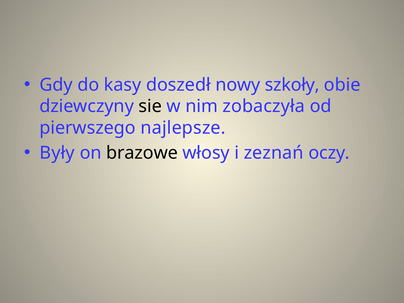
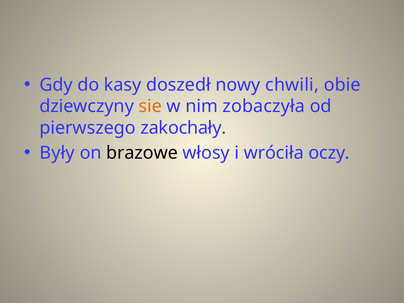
szkoły: szkoły -> chwili (292, 85)
sie colour: black -> orange (150, 106)
najlepsze: najlepsze -> zakochały (183, 128)
zeznań: zeznań -> wróciła (274, 153)
